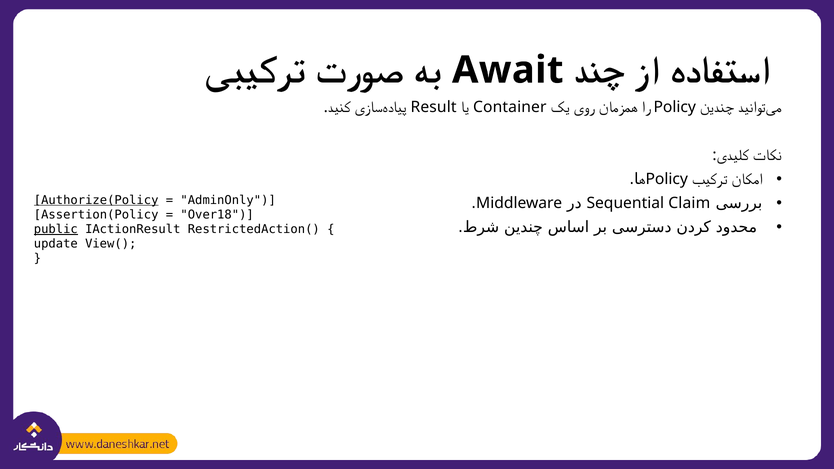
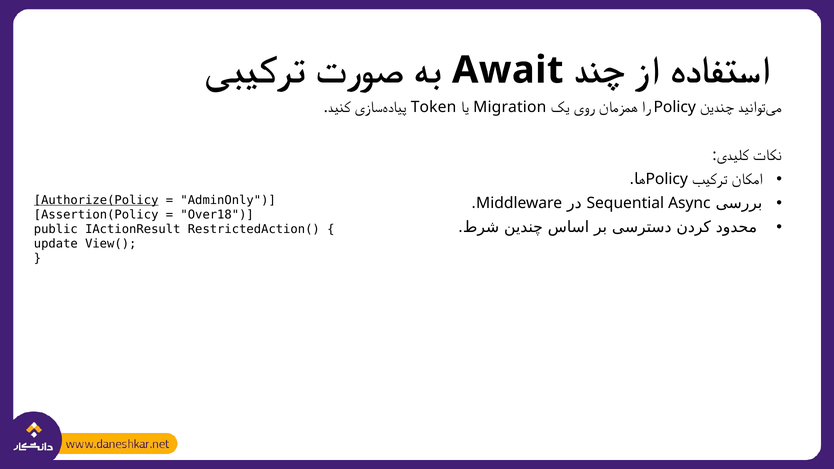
Result: Result -> Token (434, 107)
Container: Container -> Migration (510, 107)
Claim: Claim -> Async (689, 203)
public underline: present -> none (56, 229)
